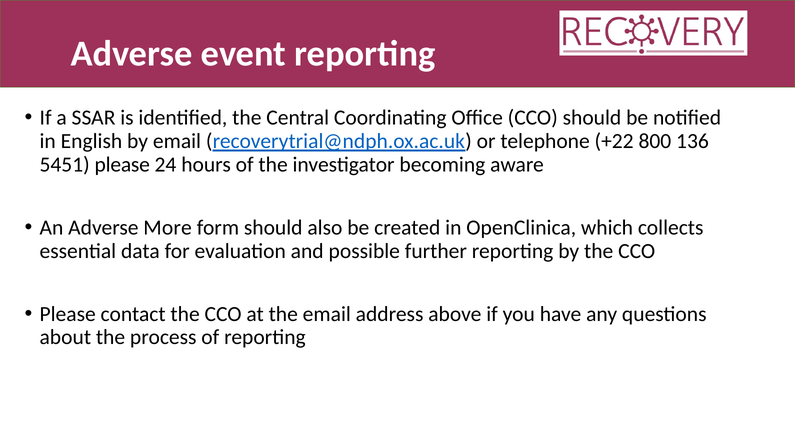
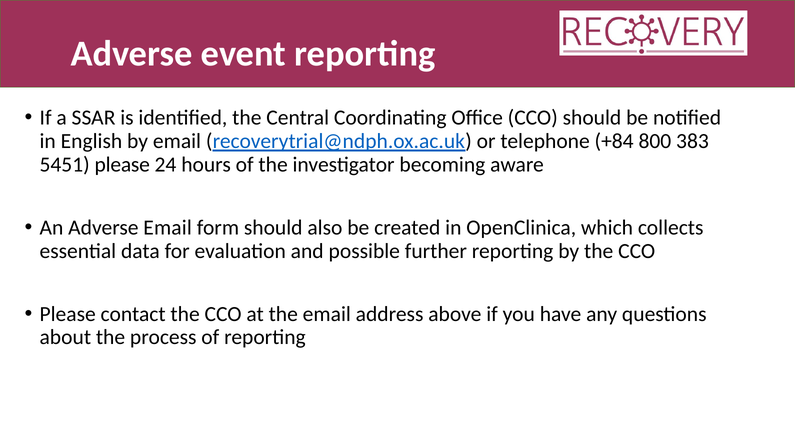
+22: +22 -> +84 (614, 141)
136: 136 -> 383 (692, 141)
Adverse More: More -> Email (168, 228)
